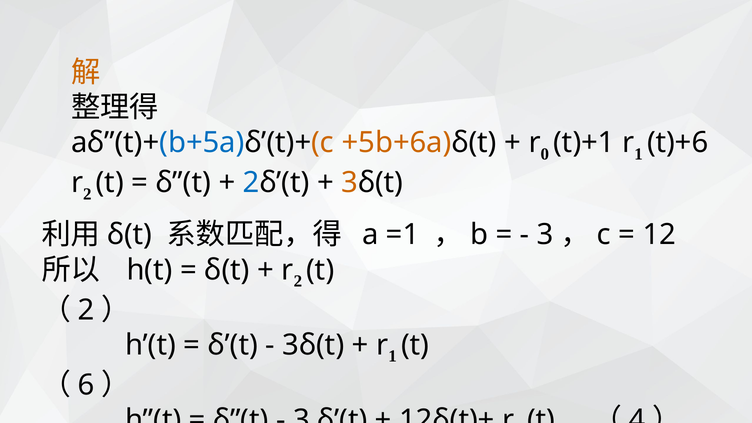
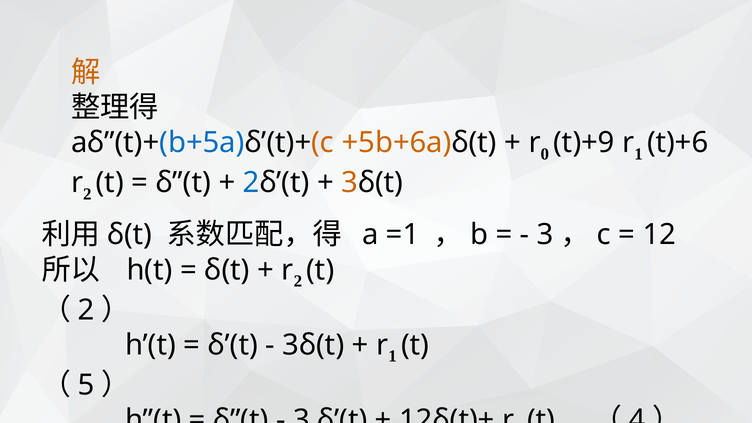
t)+1: t)+1 -> t)+9 (584, 143)
6: 6 -> 5 (86, 385)
